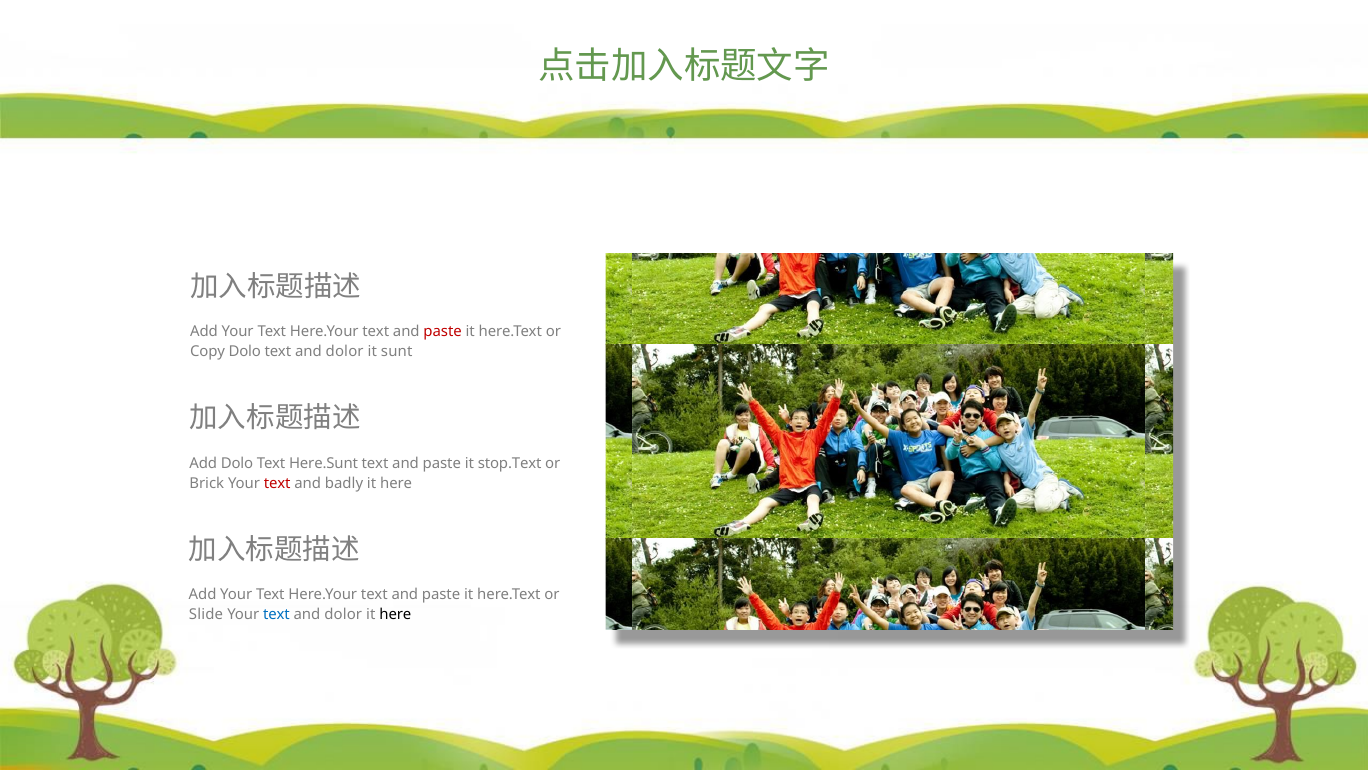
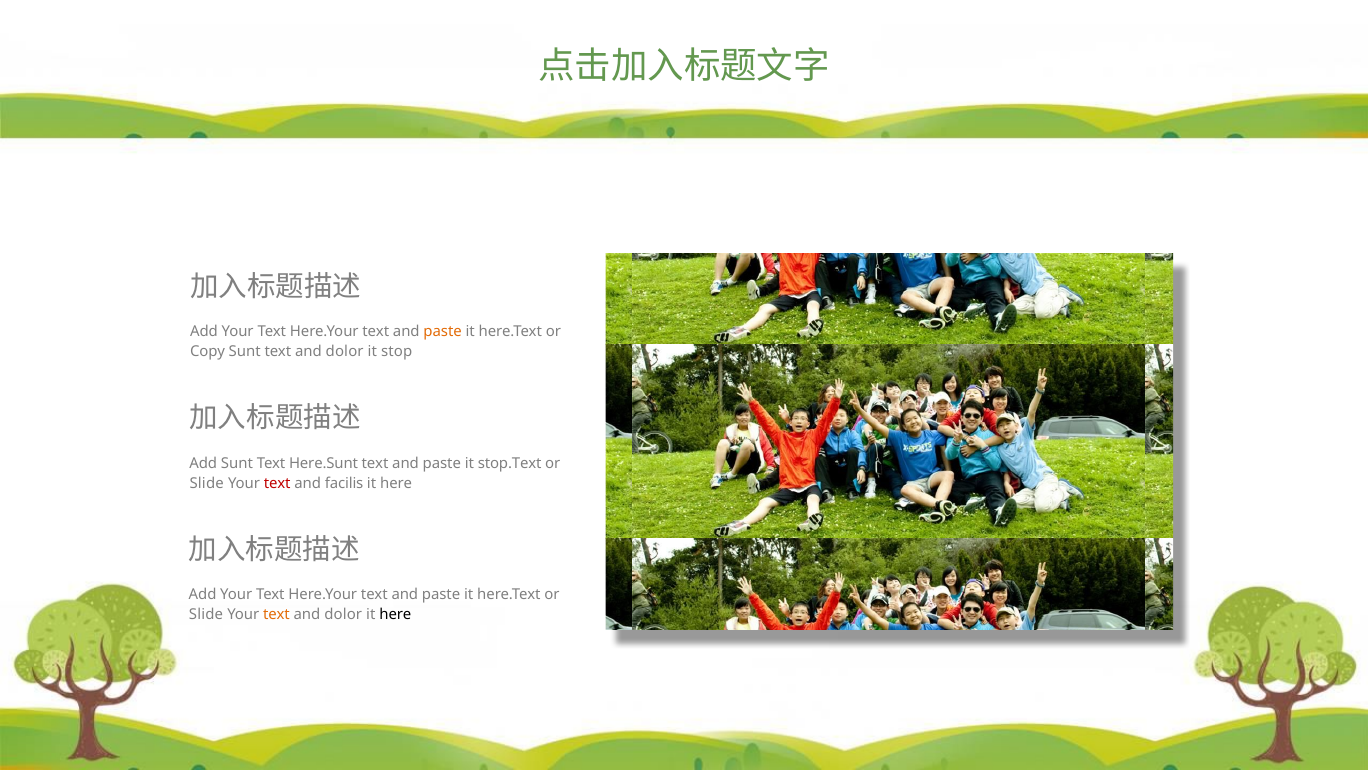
paste colour: red -> orange (443, 332)
Copy Dolo: Dolo -> Sunt (245, 352)
sunt: sunt -> stop (397, 352)
Add Dolo: Dolo -> Sunt (237, 463)
Brick: Brick -> Slide (207, 483)
badly: badly -> facilis (344, 483)
text colour: blue -> orange (276, 615)
